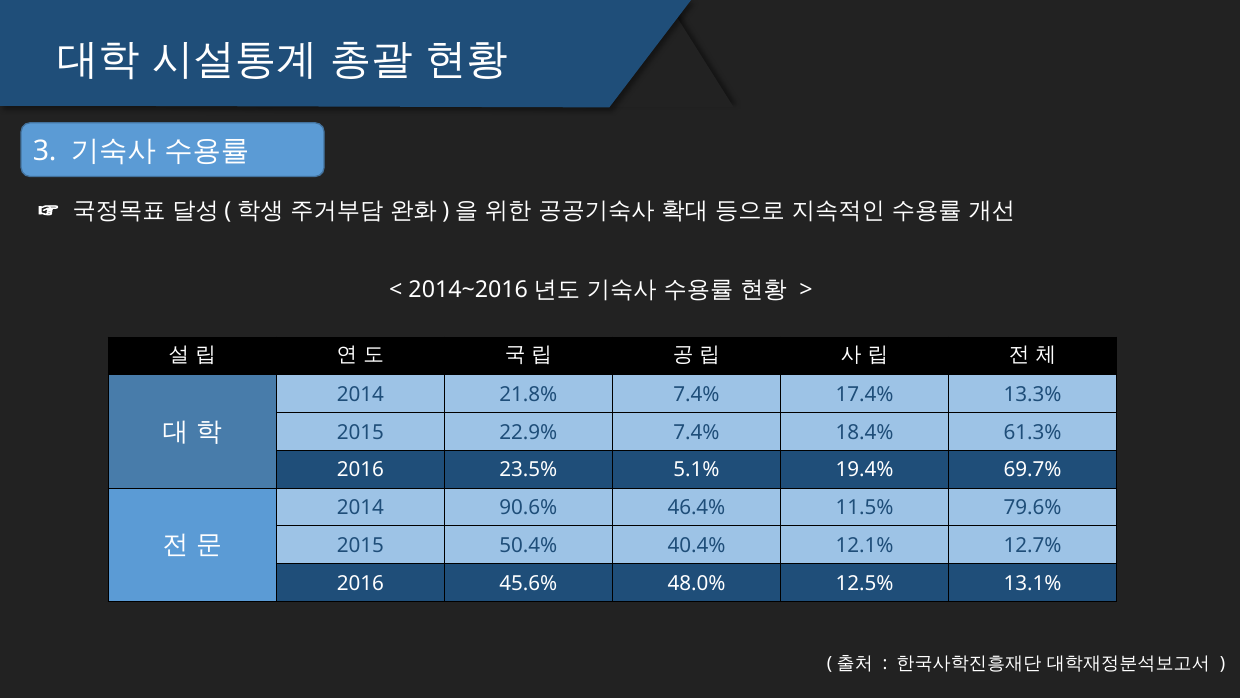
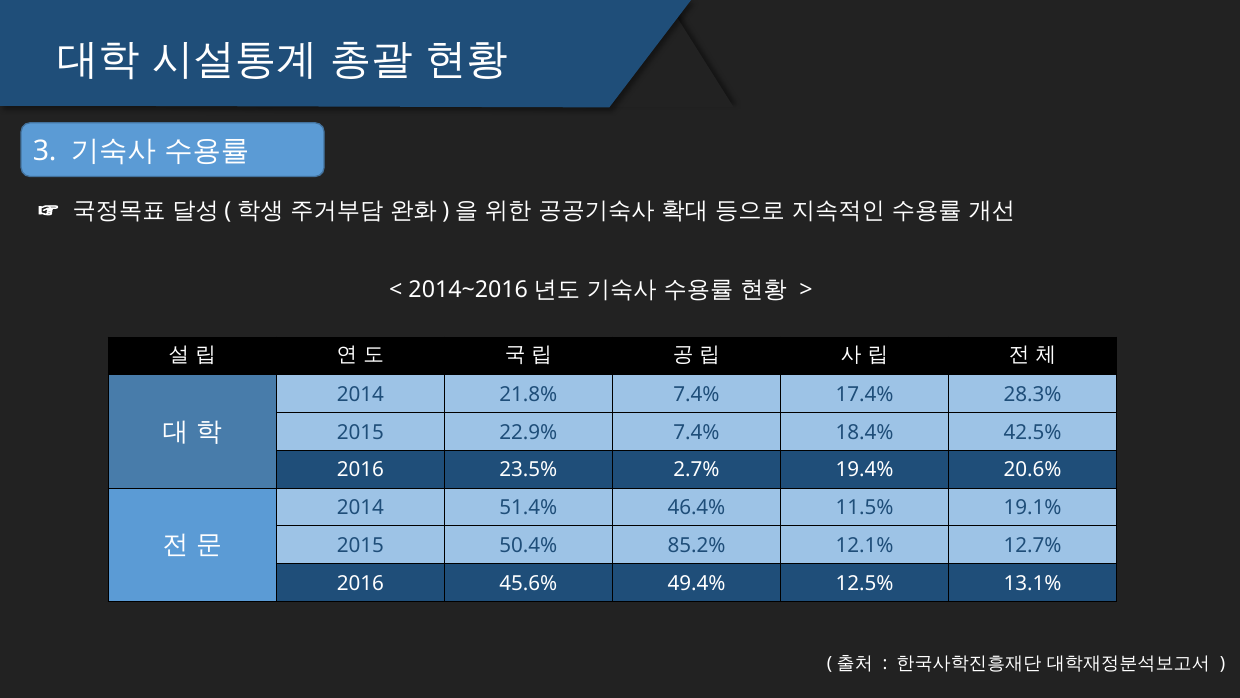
13.3%: 13.3% -> 28.3% (1033, 394)
61.3%: 61.3% -> 42.5% (1033, 432)
5.1%: 5.1% -> 2.7% (696, 470)
69.7%: 69.7% -> 20.6% (1033, 470)
90.6%: 90.6% -> 51.4% (528, 508)
79.6%: 79.6% -> 19.1% (1033, 508)
40.4%: 40.4% -> 85.2% (696, 545)
48.0%: 48.0% -> 49.4% (696, 583)
